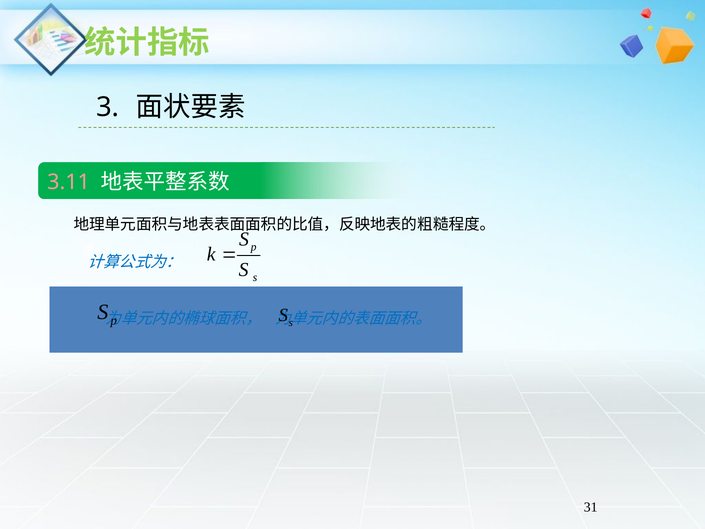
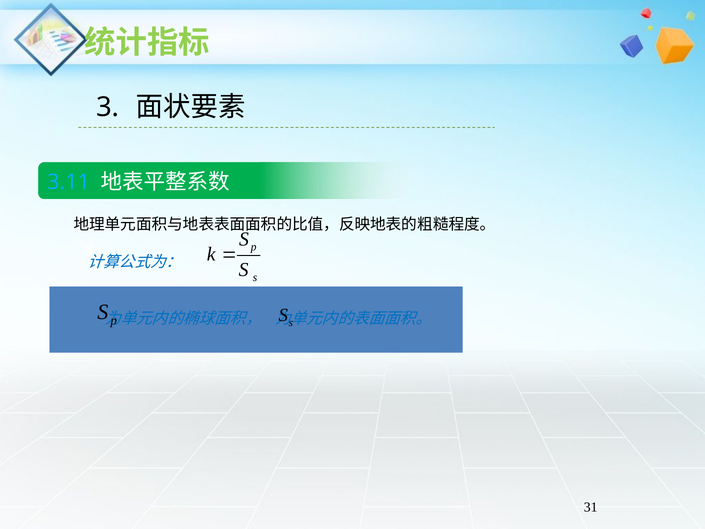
3.11 colour: pink -> light blue (69, 182)
